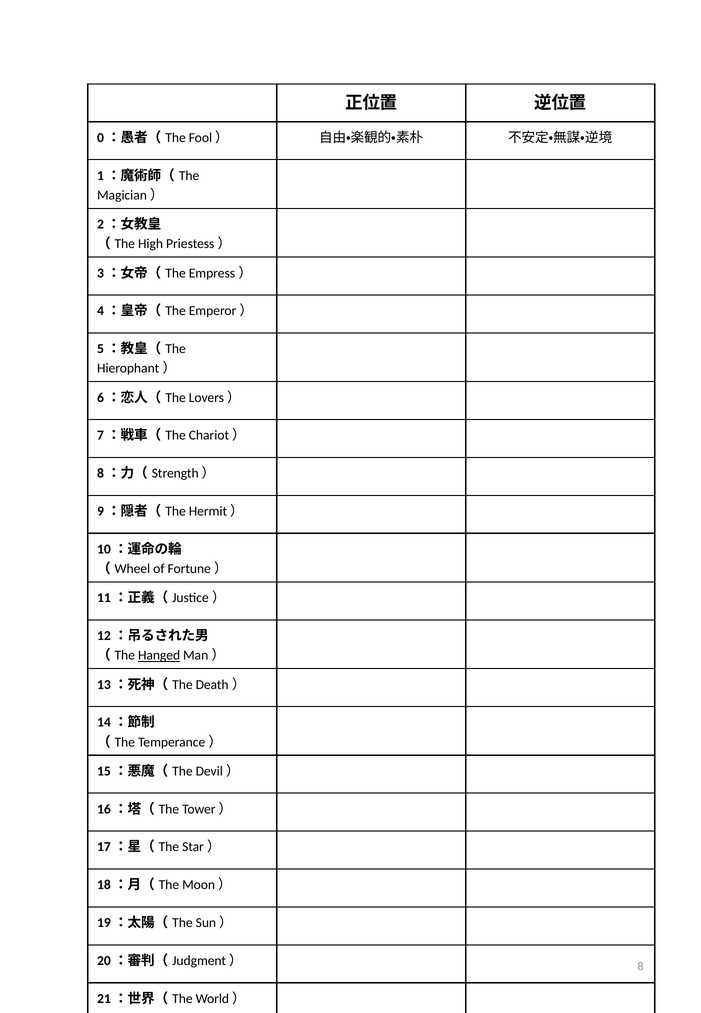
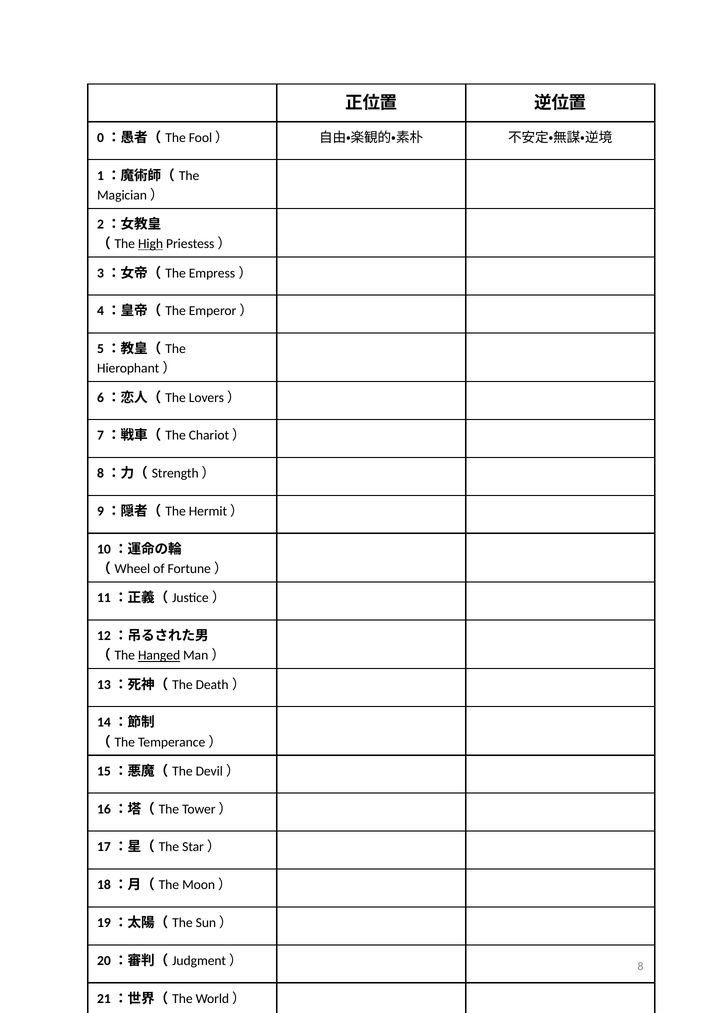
High underline: none -> present (151, 244)
